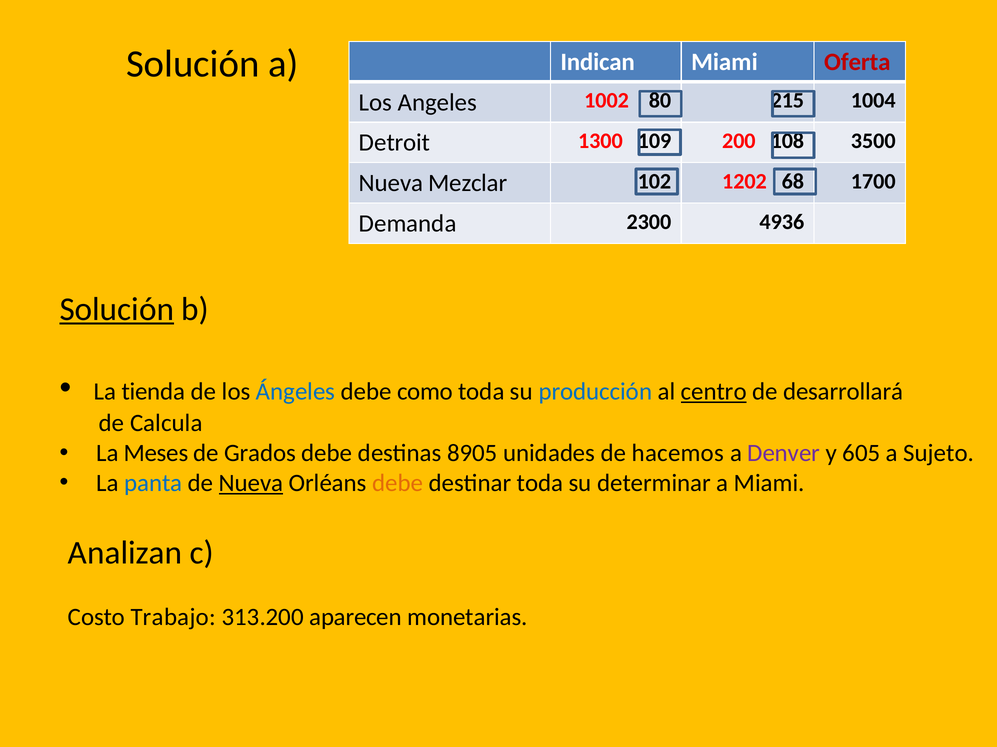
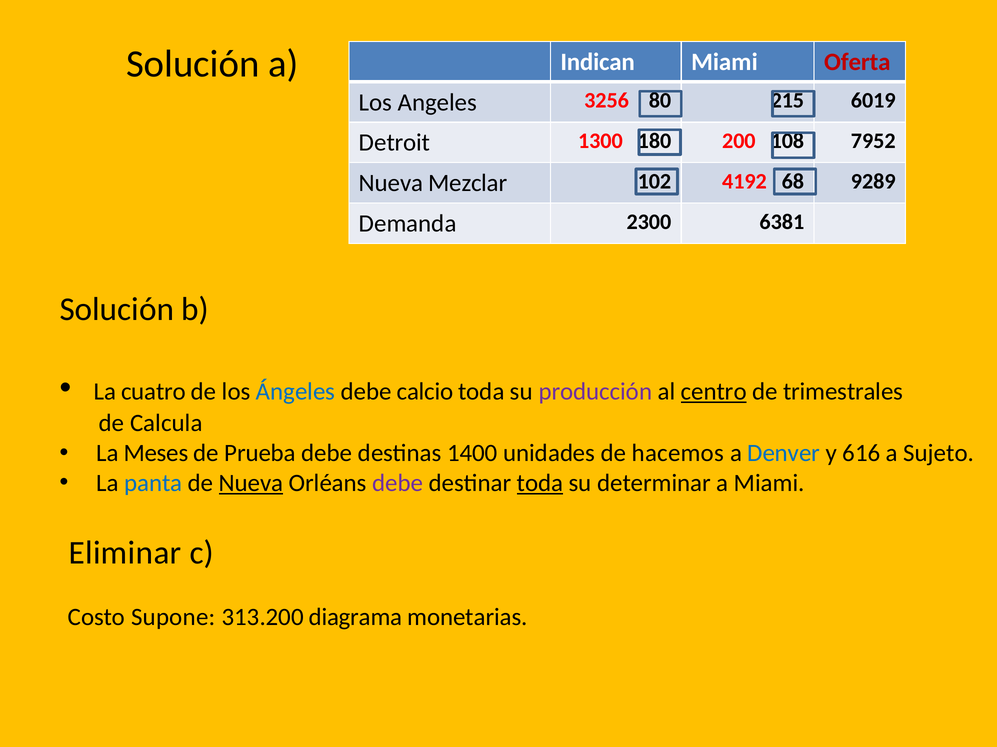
1002: 1002 -> 3256 (607, 101)
1004: 1004 -> 6019 (873, 101)
109: 109 -> 180 (655, 141)
3500: 3500 -> 7952 (873, 141)
1202: 1202 -> 4192 (744, 182)
1700: 1700 -> 9289 (873, 182)
4936: 4936 -> 6381 (782, 222)
Solución underline: present -> none (117, 310)
tienda: tienda -> cuatro (153, 392)
como: como -> calcio (425, 392)
producción colour: blue -> purple (595, 392)
desarrollará: desarrollará -> trimestrales (843, 392)
Grados: Grados -> Prueba (260, 454)
8905: 8905 -> 1400 (472, 454)
Denver colour: purple -> blue (784, 454)
605: 605 -> 616 (861, 454)
debe colour: orange -> purple (398, 484)
toda underline: none -> present (540, 484)
Analizan: Analizan -> Eliminar (125, 553)
Trabajo: Trabajo -> Supone (173, 618)
aparecen: aparecen -> diagrama (356, 618)
